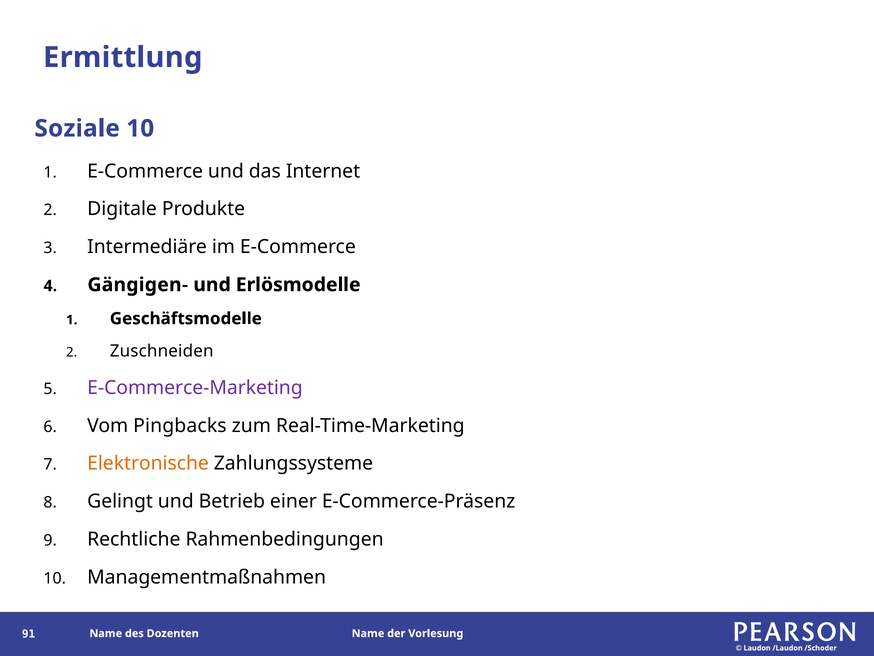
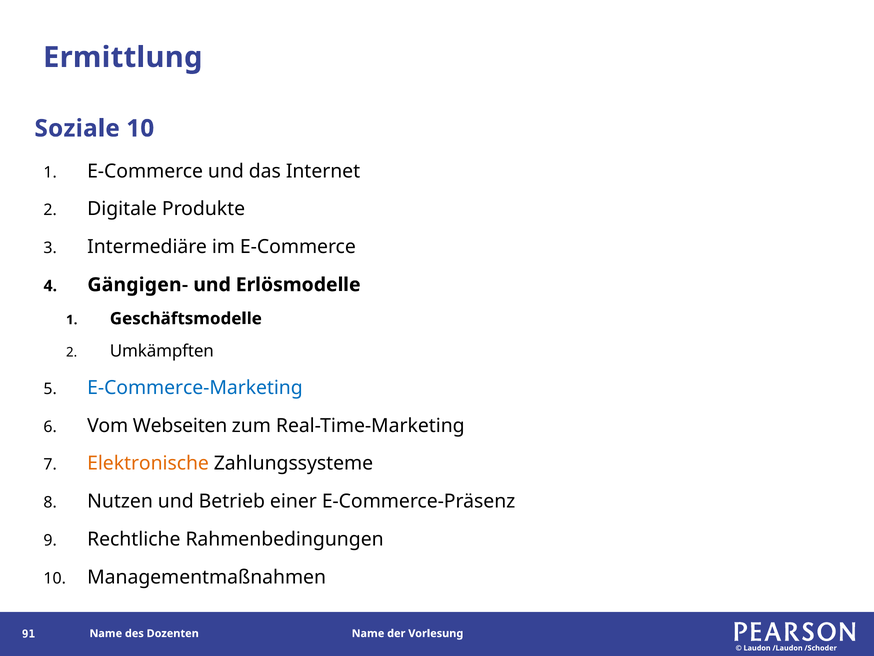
Zuschneiden: Zuschneiden -> Umkämpften (162, 351)
E-Commerce-Marketing colour: purple -> blue (195, 388)
Pingbacks: Pingbacks -> Webseiten (180, 425)
Gelingt: Gelingt -> Nutzen (120, 501)
